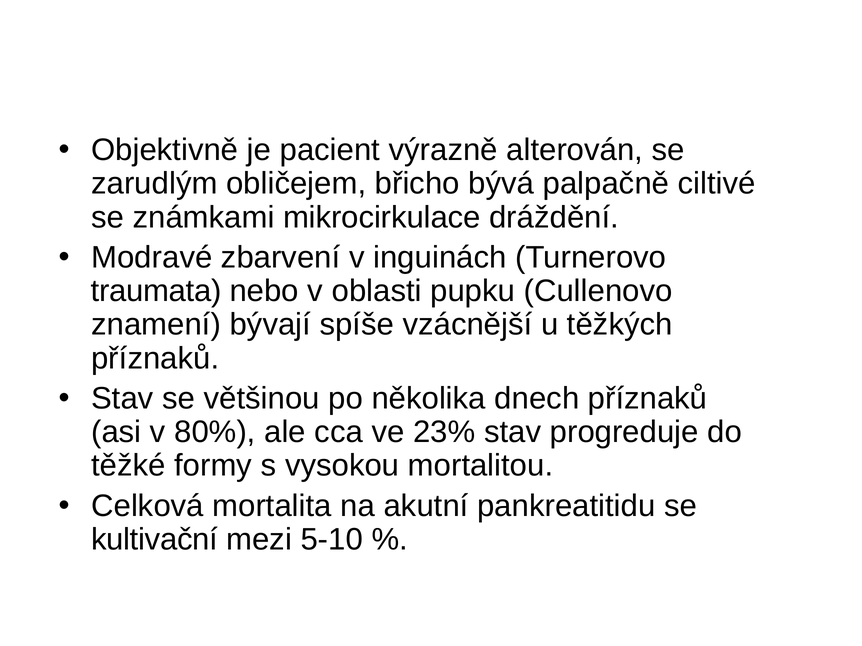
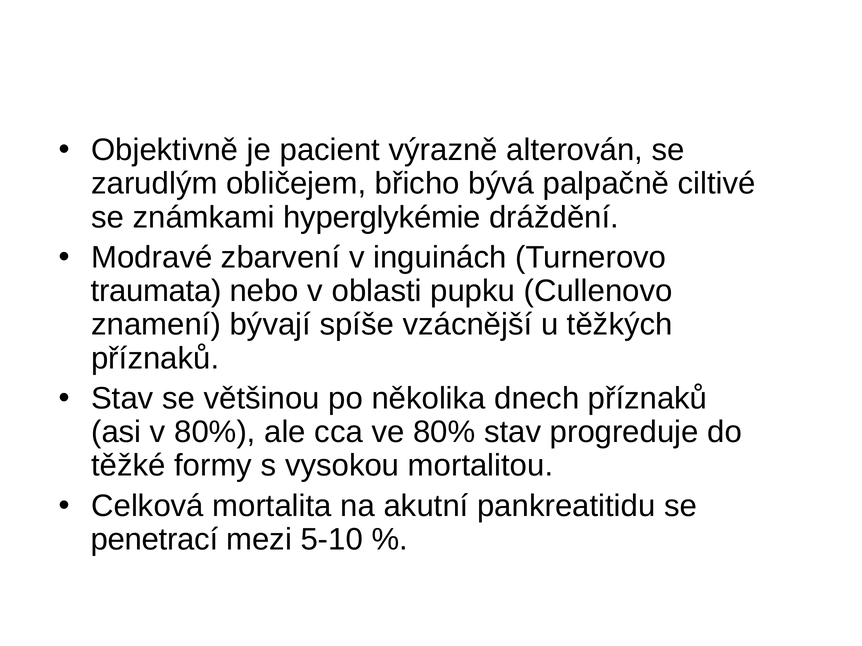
mikrocirkulace: mikrocirkulace -> hyperglykémie (382, 217)
ve 23%: 23% -> 80% (444, 432)
kultivační: kultivační -> penetrací (155, 540)
